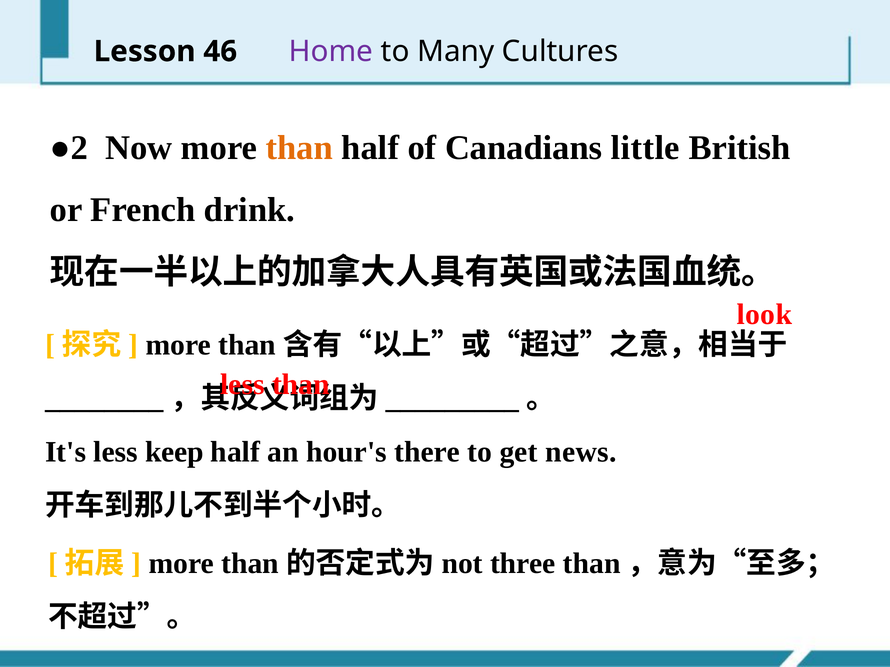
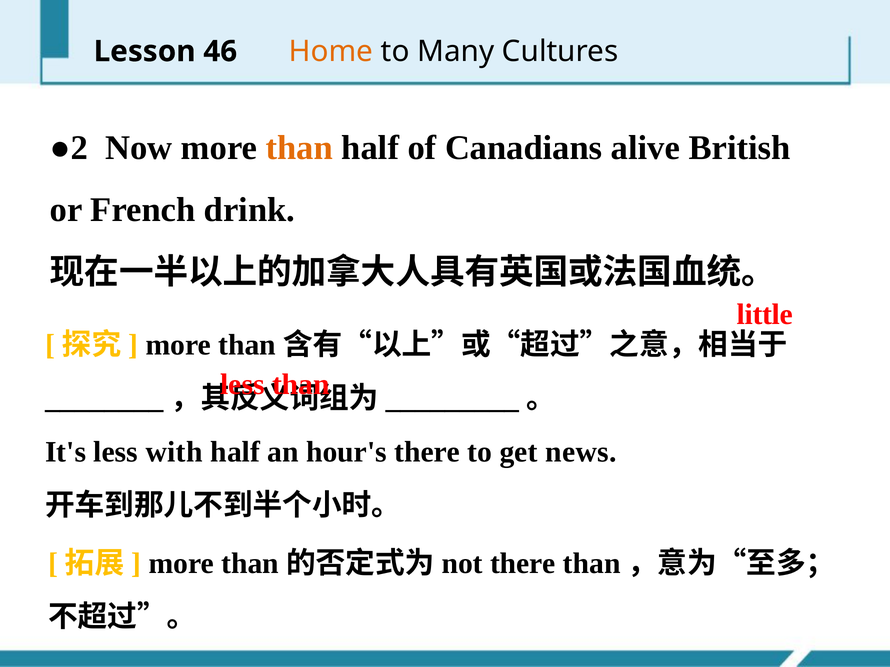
Home colour: purple -> orange (331, 51)
little: little -> alive (646, 148)
look: look -> little (765, 315)
keep: keep -> with (174, 452)
three: three -> there (523, 564)
